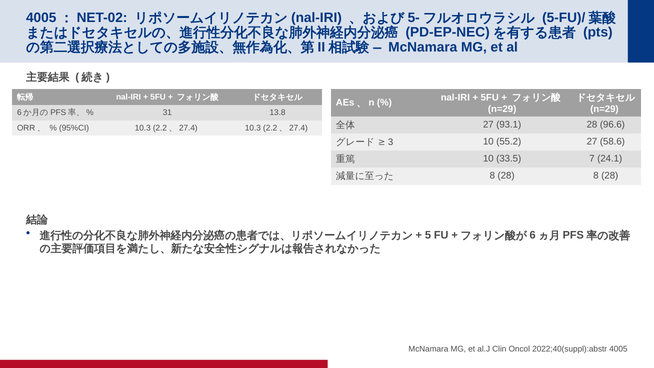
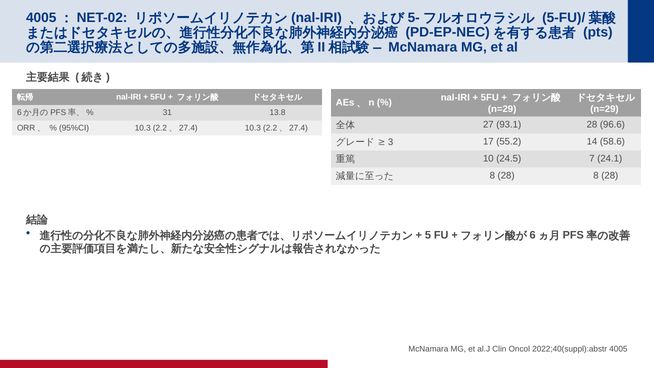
10: 10 -> 17 (488, 142)
55.2 27: 27 -> 14 (592, 142)
33.5: 33.5 -> 24.5 (509, 159)
